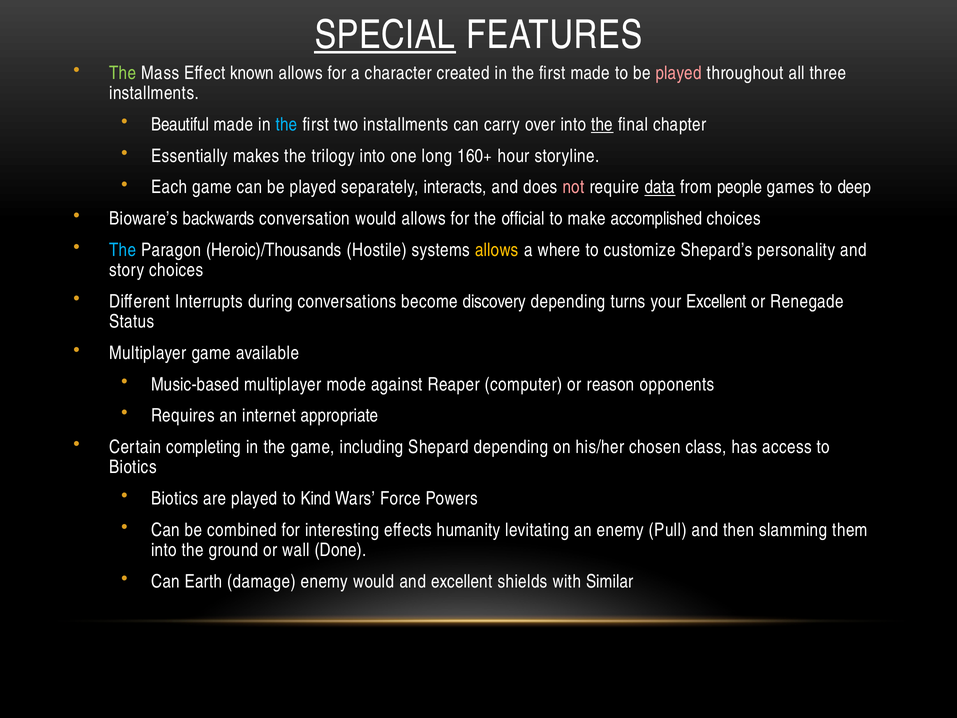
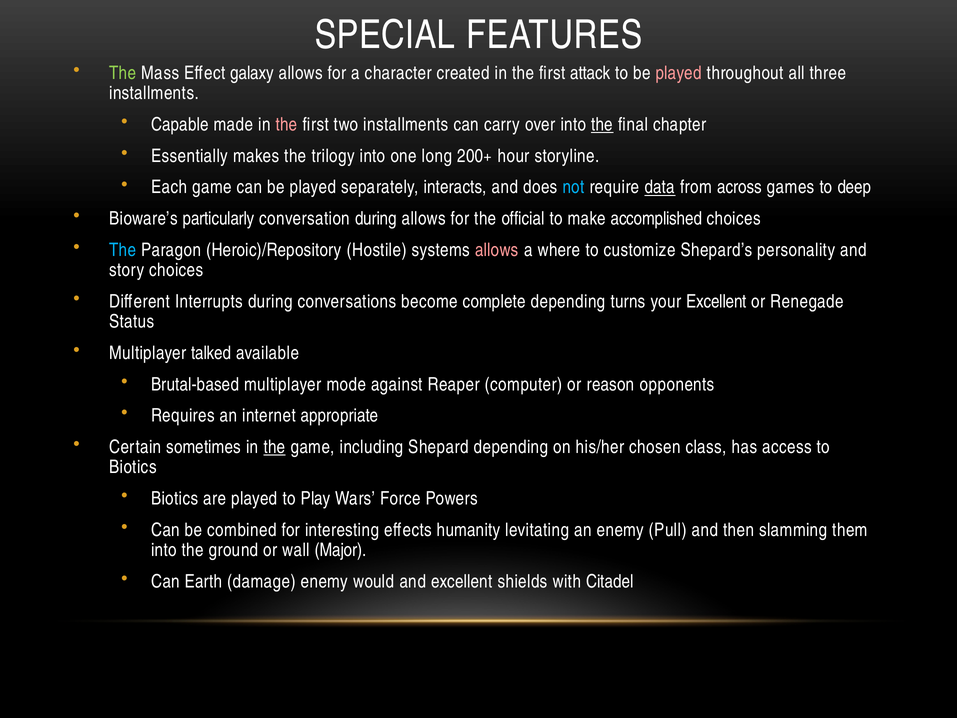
SPECIAL underline: present -> none (385, 35)
known: known -> galaxy (252, 73)
first made: made -> attack (590, 73)
Beautiful: Beautiful -> Capable (180, 125)
the colour: light blue -> pink (287, 125)
160+: 160+ -> 200+ (475, 156)
not colour: pink -> light blue (574, 187)
people: people -> across (740, 187)
backwards: backwards -> particularly (219, 219)
conversation would: would -> during (376, 219)
Heroic)/Thousands: Heroic)/Thousands -> Heroic)/Repository (274, 250)
allows colour: yellow -> pink (497, 250)
discovery: discovery -> complete (494, 301)
Multiplayer game: game -> talked (211, 353)
Music-based: Music-based -> Brutal-based (195, 384)
completing: completing -> sometimes (204, 447)
the underline: none -> present (274, 447)
Kind: Kind -> Play (316, 498)
Done: Done -> Major (341, 550)
Similar: Similar -> Citadel (610, 581)
